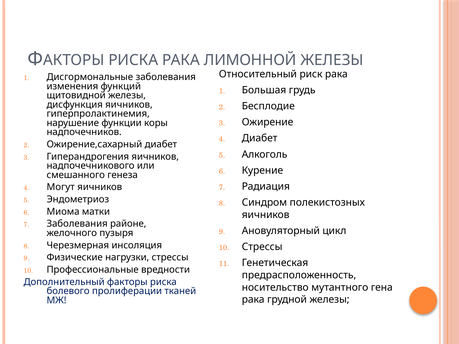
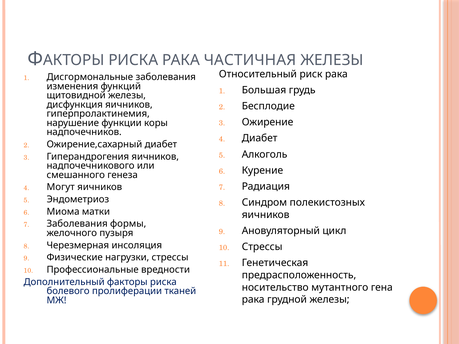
ЛИМОННОЙ: ЛИМОННОЙ -> ЧАСТИЧНАЯ (250, 60)
районе: районе -> формы (128, 224)
